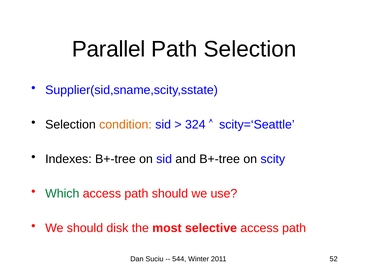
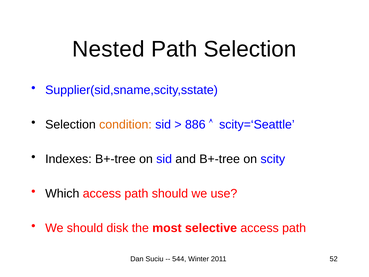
Parallel: Parallel -> Nested (108, 49)
324: 324 -> 886 (195, 124)
Which colour: green -> black (62, 193)
